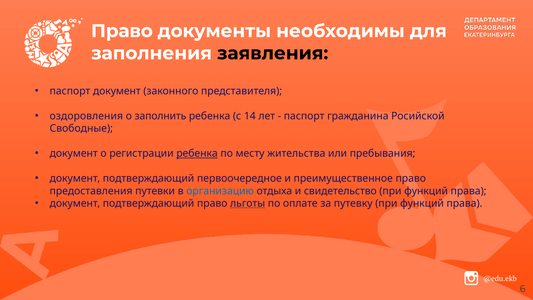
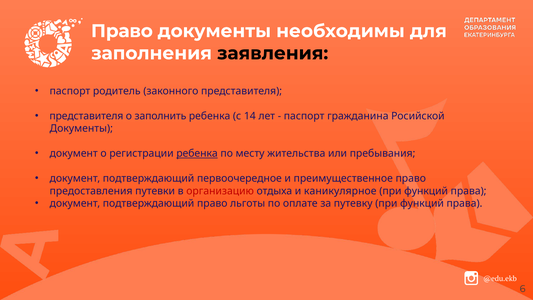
паспорт документ: документ -> родитель (117, 91)
оздоровления: оздоровления -> представителя (86, 116)
Свободные: Свободные -> Документы (81, 128)
организацию colour: blue -> red (220, 191)
свидетельство: свидетельство -> каникулярное (340, 191)
льготы underline: present -> none (248, 203)
